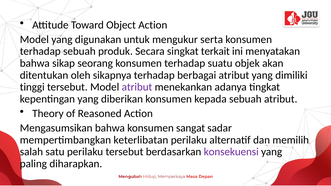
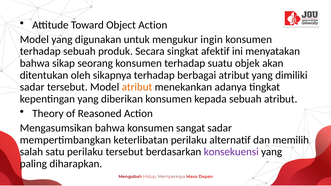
serta: serta -> ingin (212, 39)
terkait: terkait -> afektif (215, 51)
tinggi: tinggi -> sadar (32, 87)
atribut colour: purple -> orange (137, 87)
